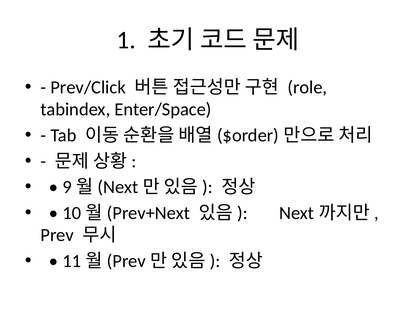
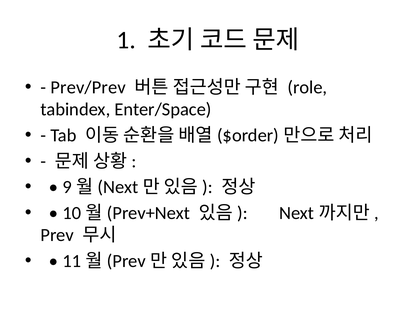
Prev/Click: Prev/Click -> Prev/Prev (88, 87)
